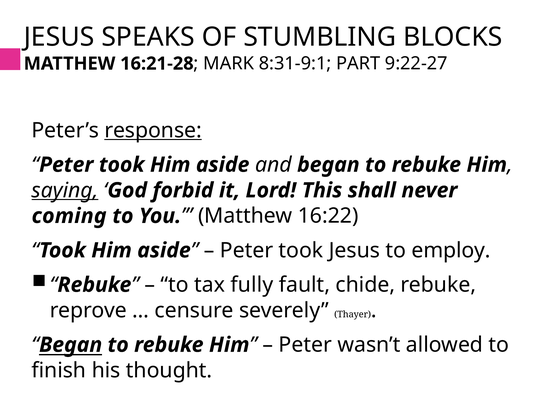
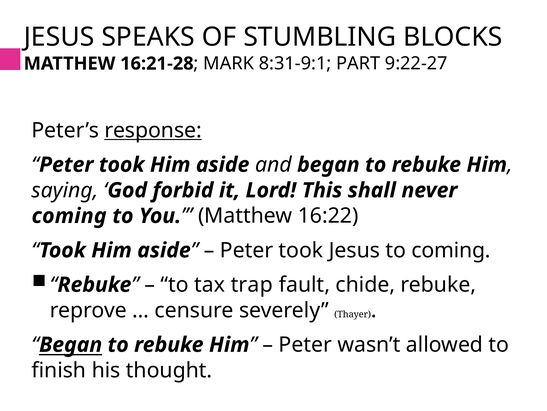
saying underline: present -> none (65, 190)
to employ: employ -> coming (451, 250)
fully: fully -> trap (252, 284)
